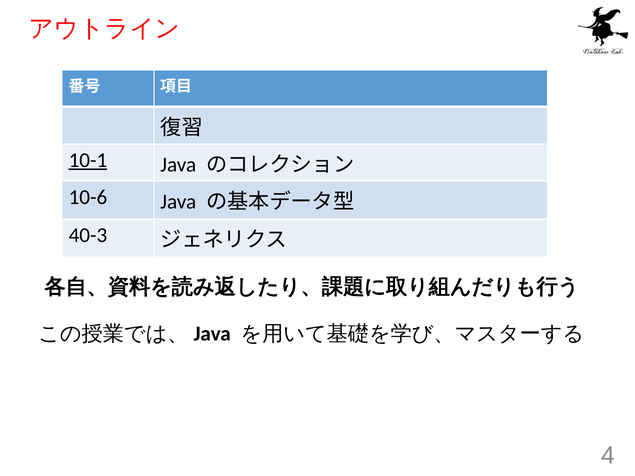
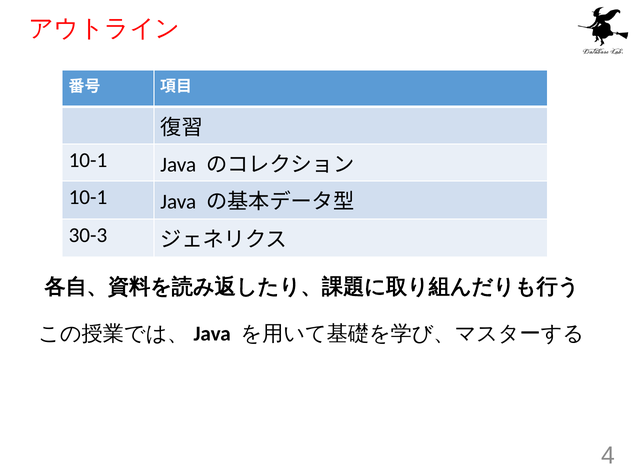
10-1 underline: present -> none (88, 160)
10-6: 10-6 -> 10-1 (88, 197)
40-3: 40-3 -> 30-3 (88, 235)
